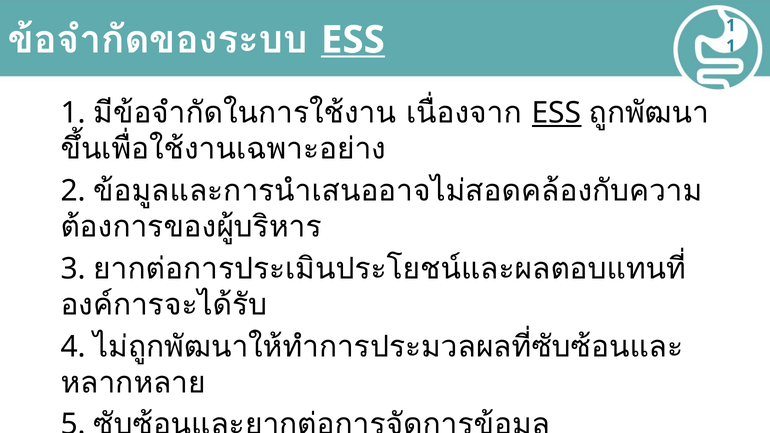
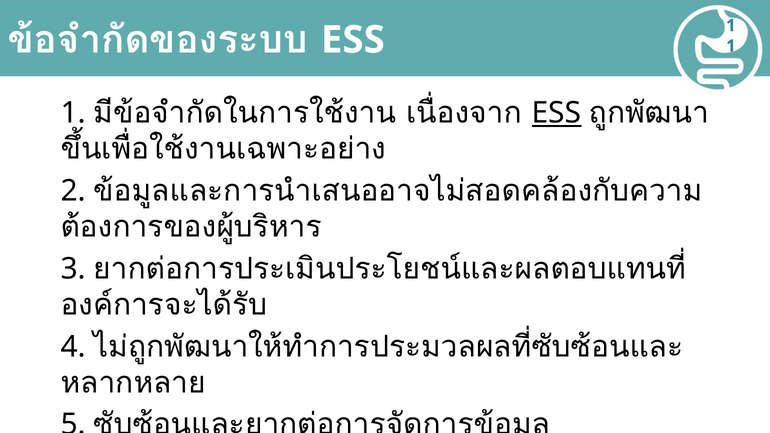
ESS underline: present -> none (353, 40)
